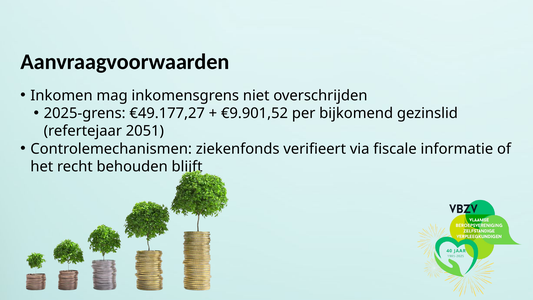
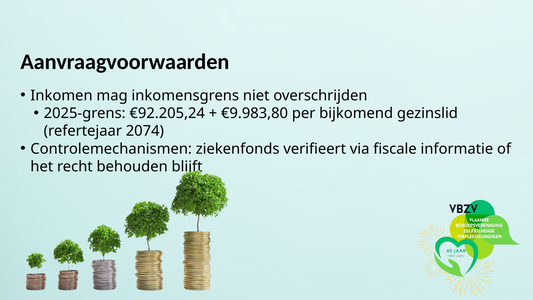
€49.177,27: €49.177,27 -> €92.205,24 (167, 113)
€9.901,52: €9.901,52 -> €9.983,80 (255, 113)
2051: 2051 -> 2074 (145, 131)
